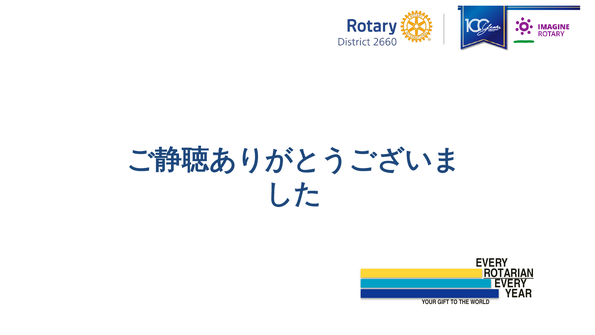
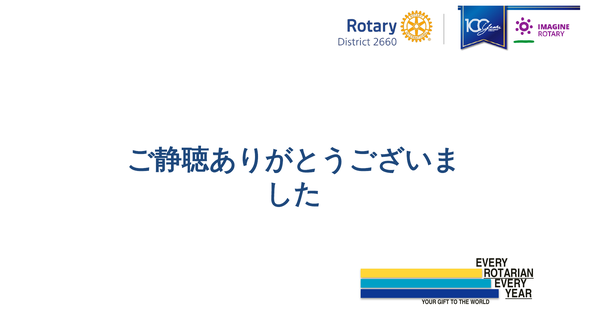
YEAR underline: none -> present (519, 293)
